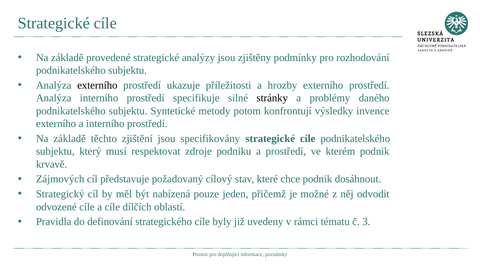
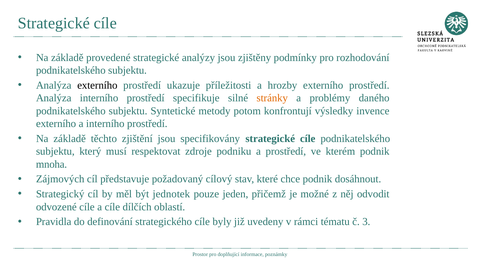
stránky colour: black -> orange (272, 98)
krvavě: krvavě -> mnoha (52, 164)
nabízená: nabízená -> jednotek (171, 194)
